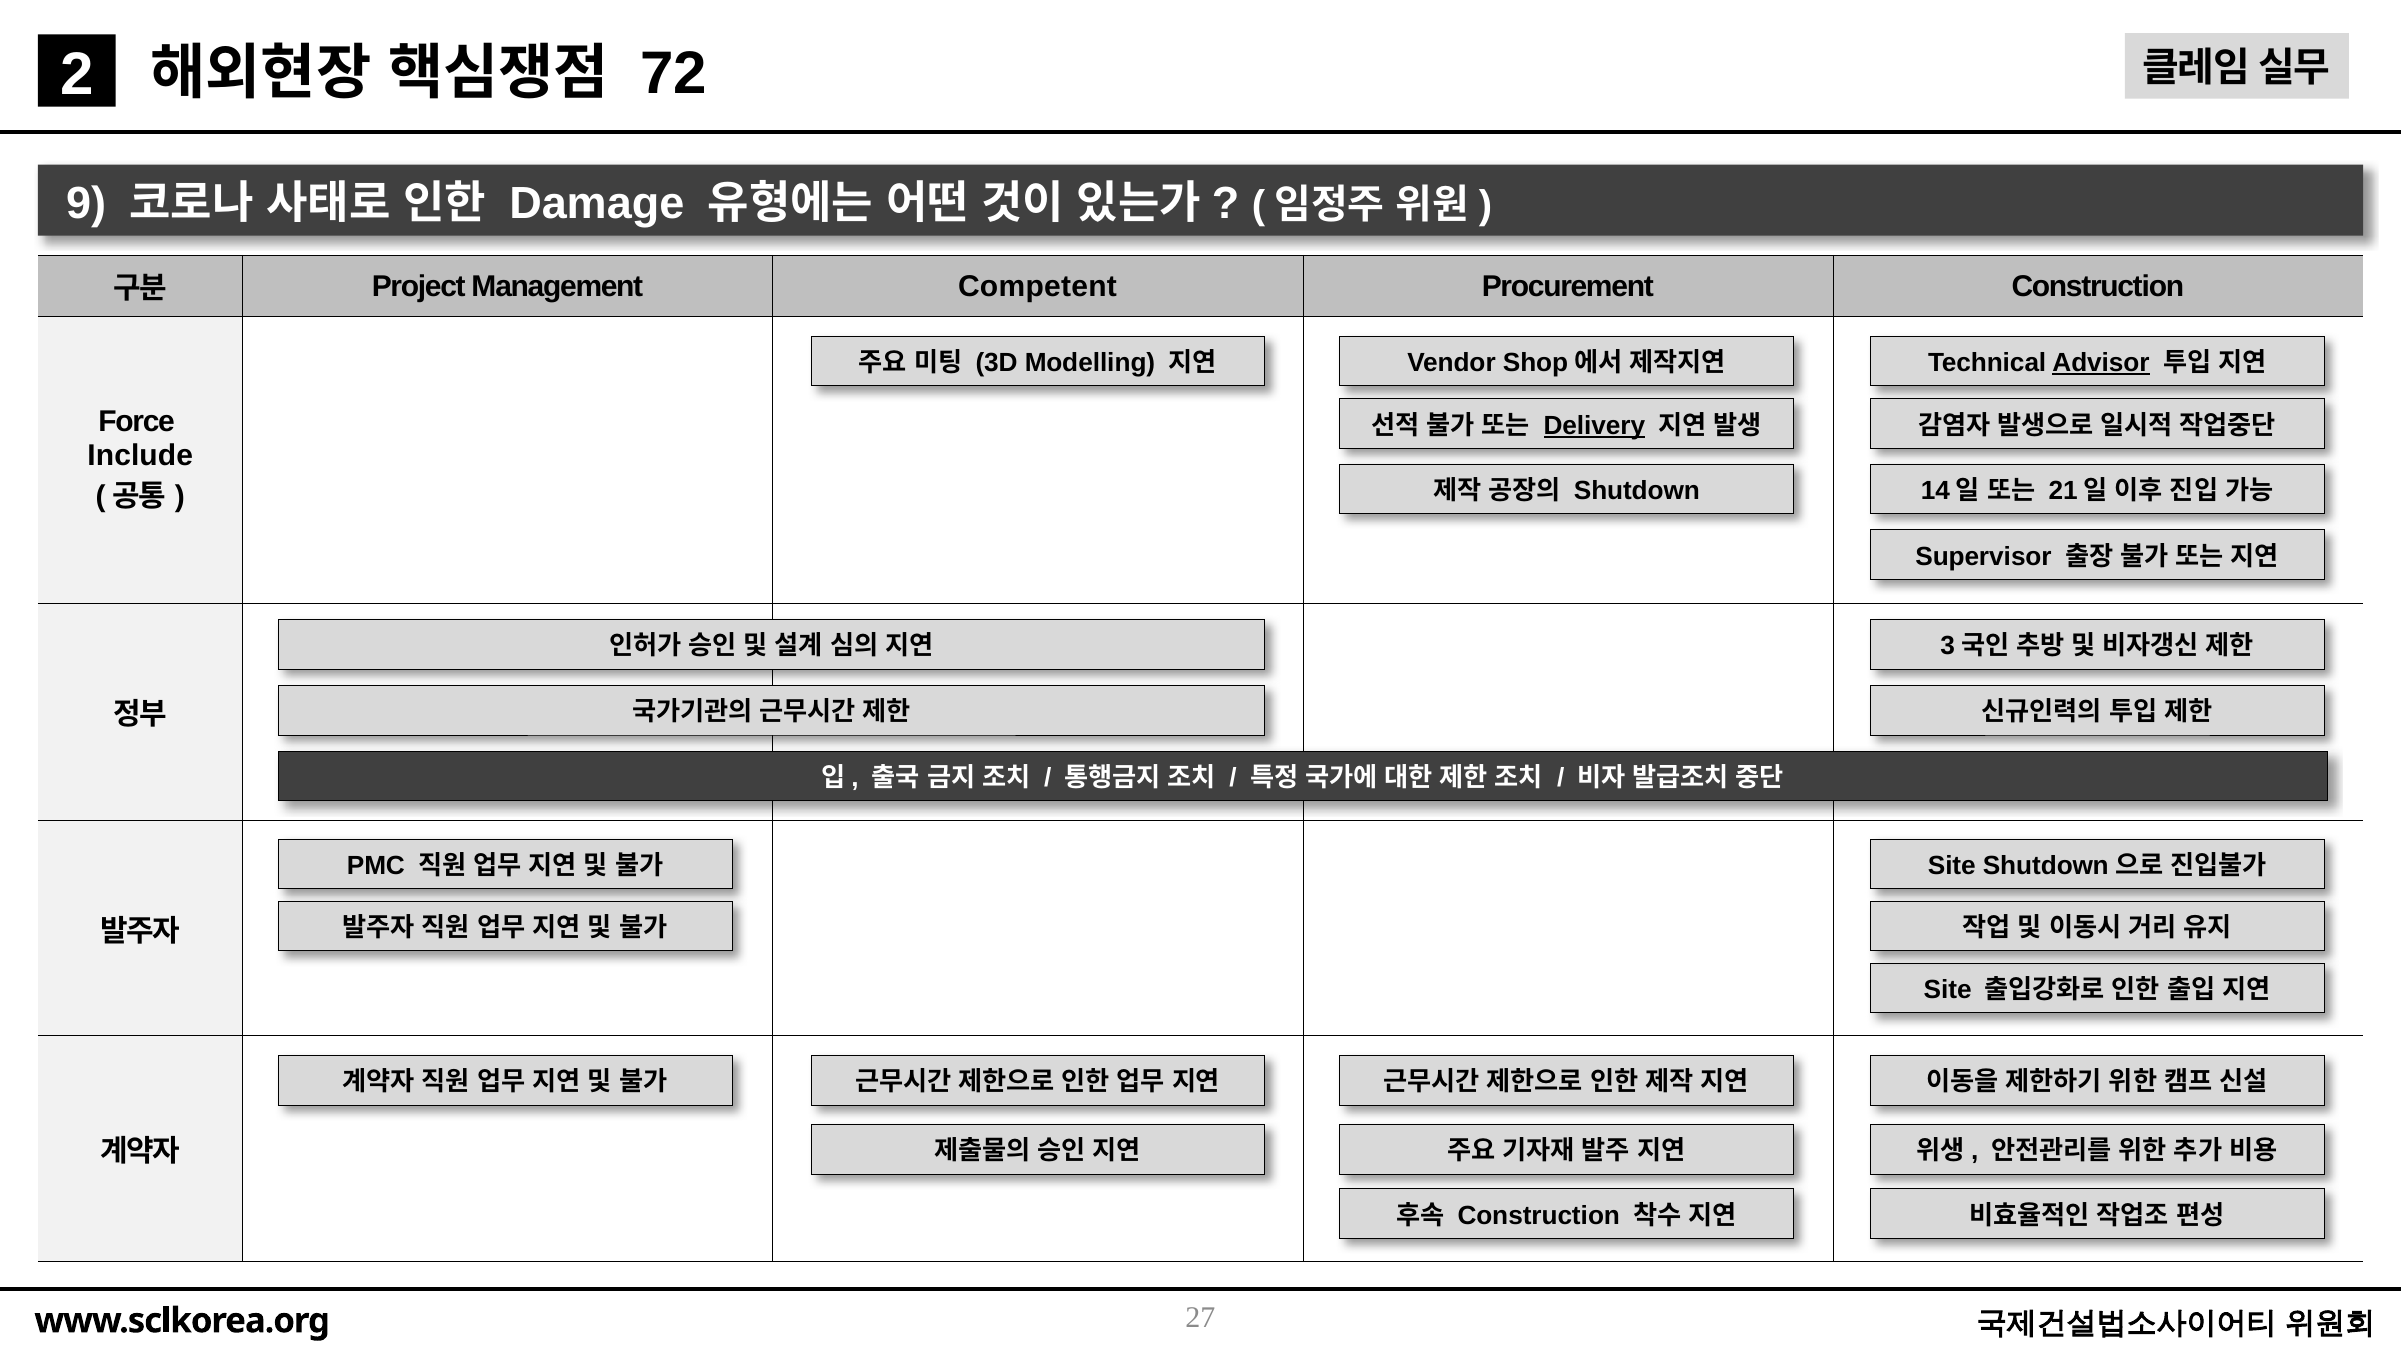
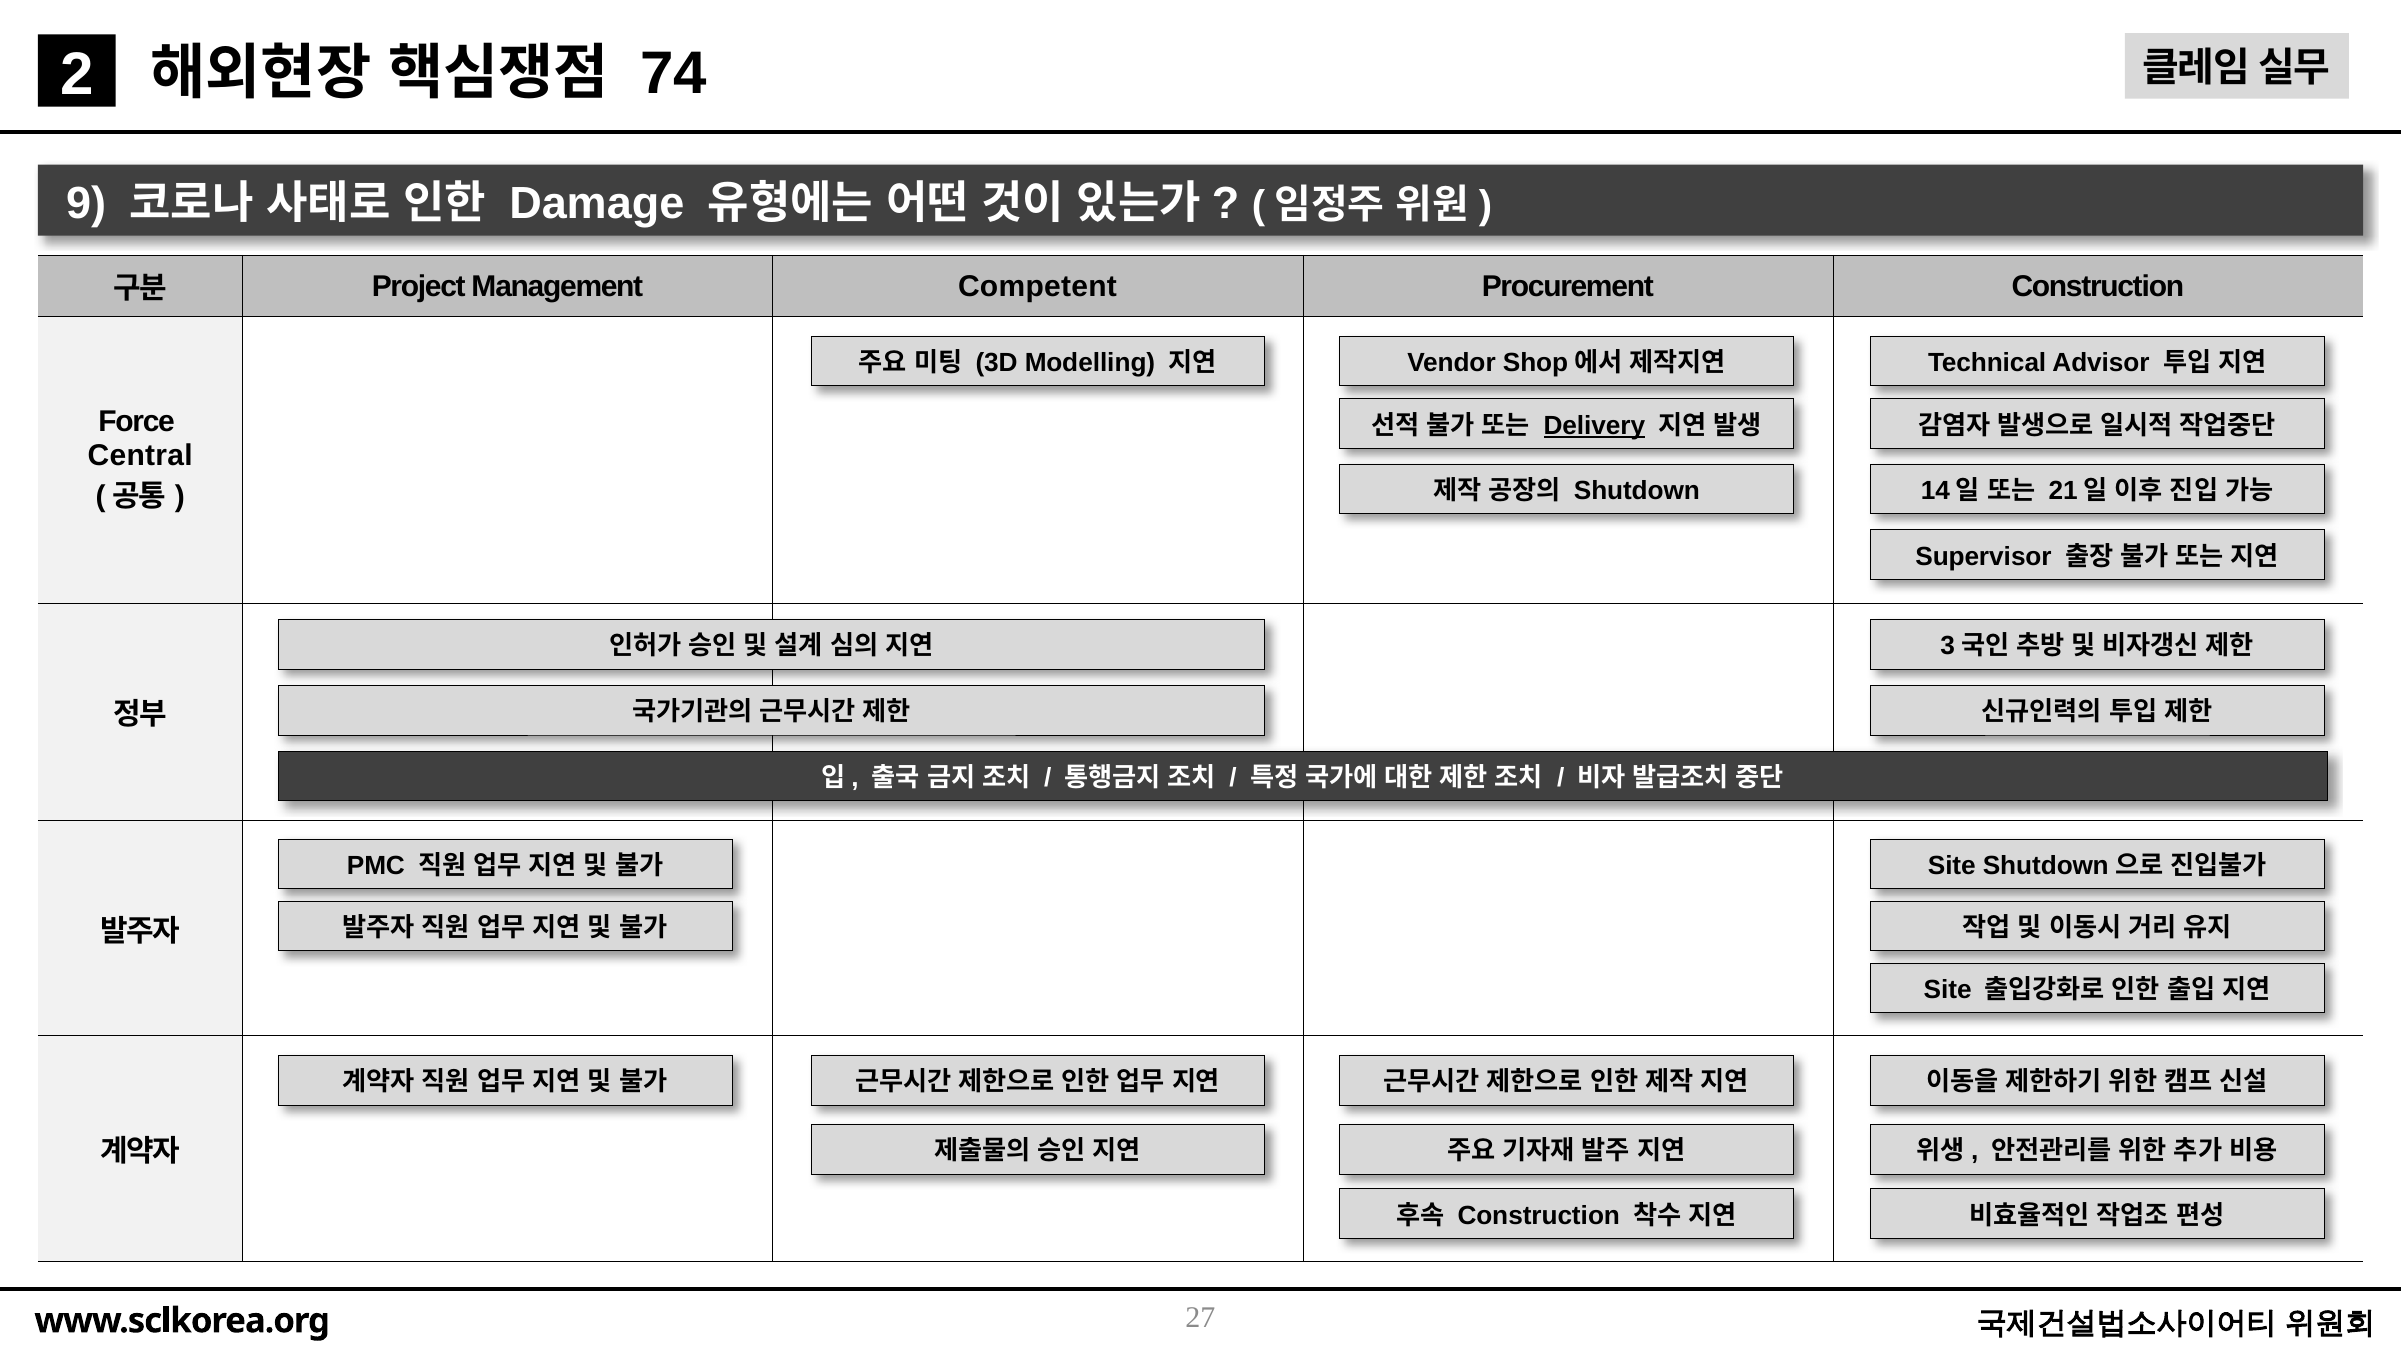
72: 72 -> 74 (674, 74)
Advisor underline: present -> none (2101, 363)
Include: Include -> Central (140, 455)
